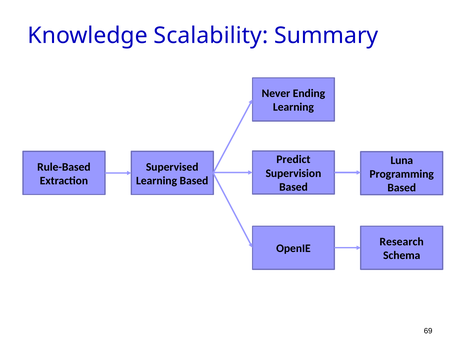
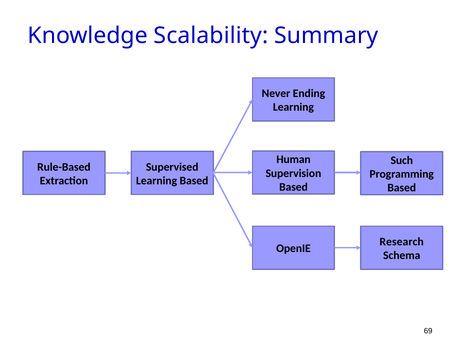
Predict: Predict -> Human (294, 159)
Luna: Luna -> Such (402, 160)
